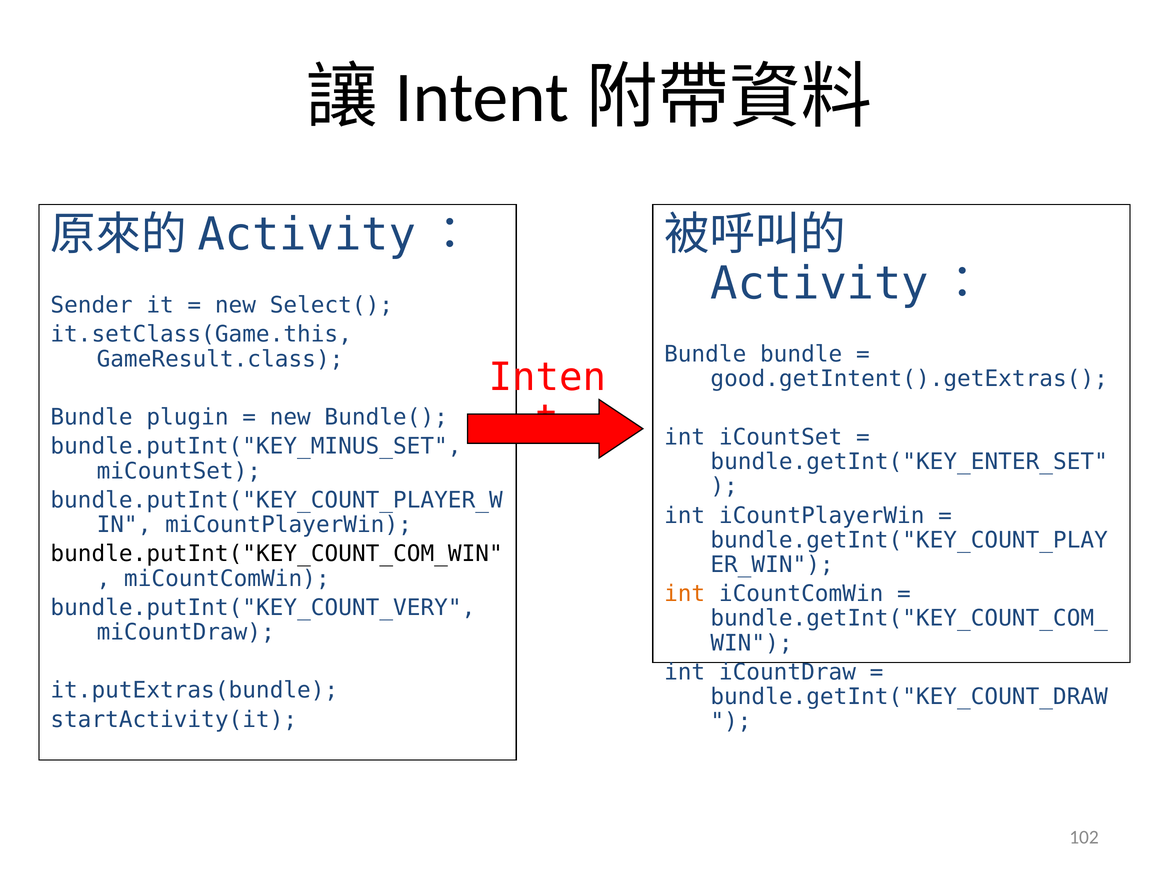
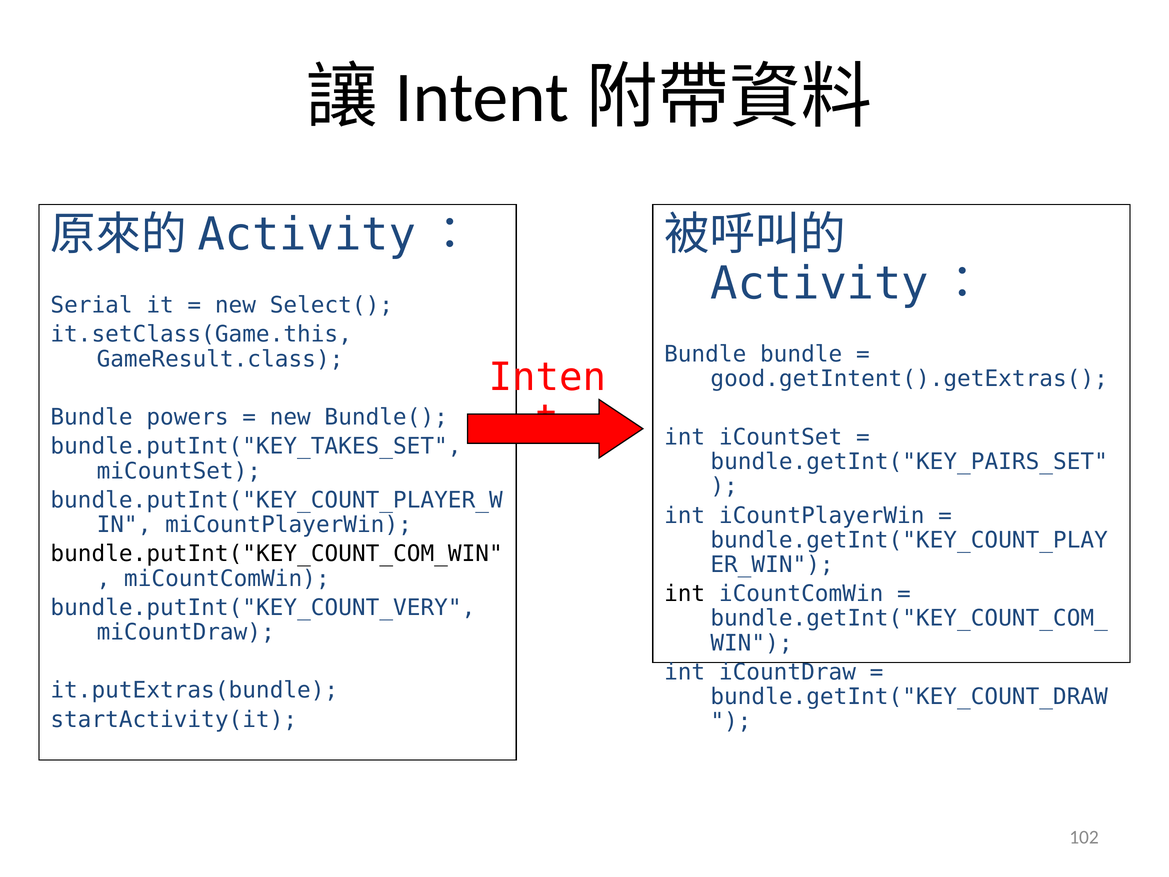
Sender: Sender -> Serial (92, 305)
plugin: plugin -> powers (187, 417)
bundle.putInt("KEY_MINUS_SET: bundle.putInt("KEY_MINUS_SET -> bundle.putInt("KEY_TAKES_SET (256, 446)
bundle.getInt("KEY_ENTER_SET: bundle.getInt("KEY_ENTER_SET -> bundle.getInt("KEY_PAIRS_SET (909, 462)
int colour: orange -> black (685, 594)
